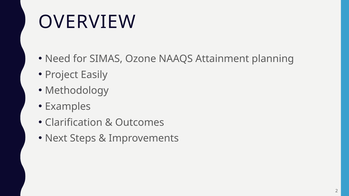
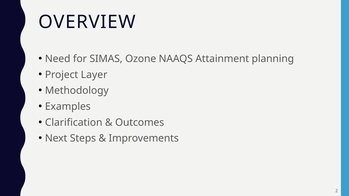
Easily: Easily -> Layer (94, 75)
